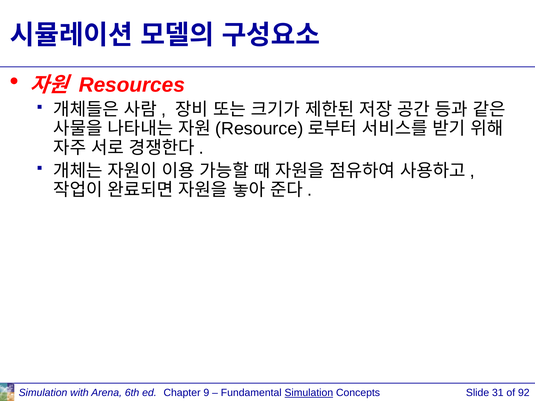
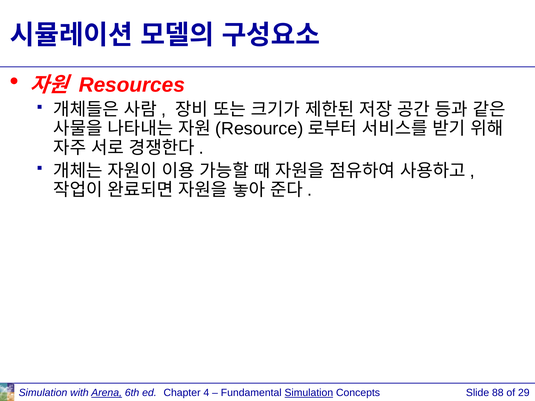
Arena underline: none -> present (107, 393)
9: 9 -> 4 (206, 393)
31: 31 -> 88 (498, 393)
92: 92 -> 29 (524, 393)
